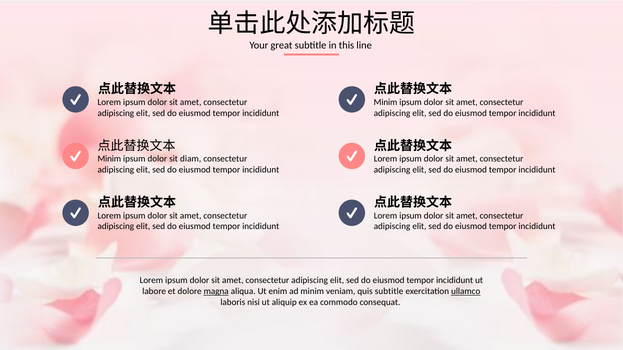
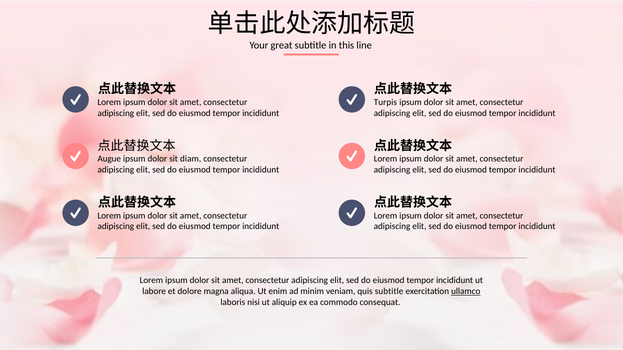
Minim: Minim -> Turpis (385, 102)
Minim: Minim -> Augue (109, 159)
magna underline: present -> none (216, 292)
